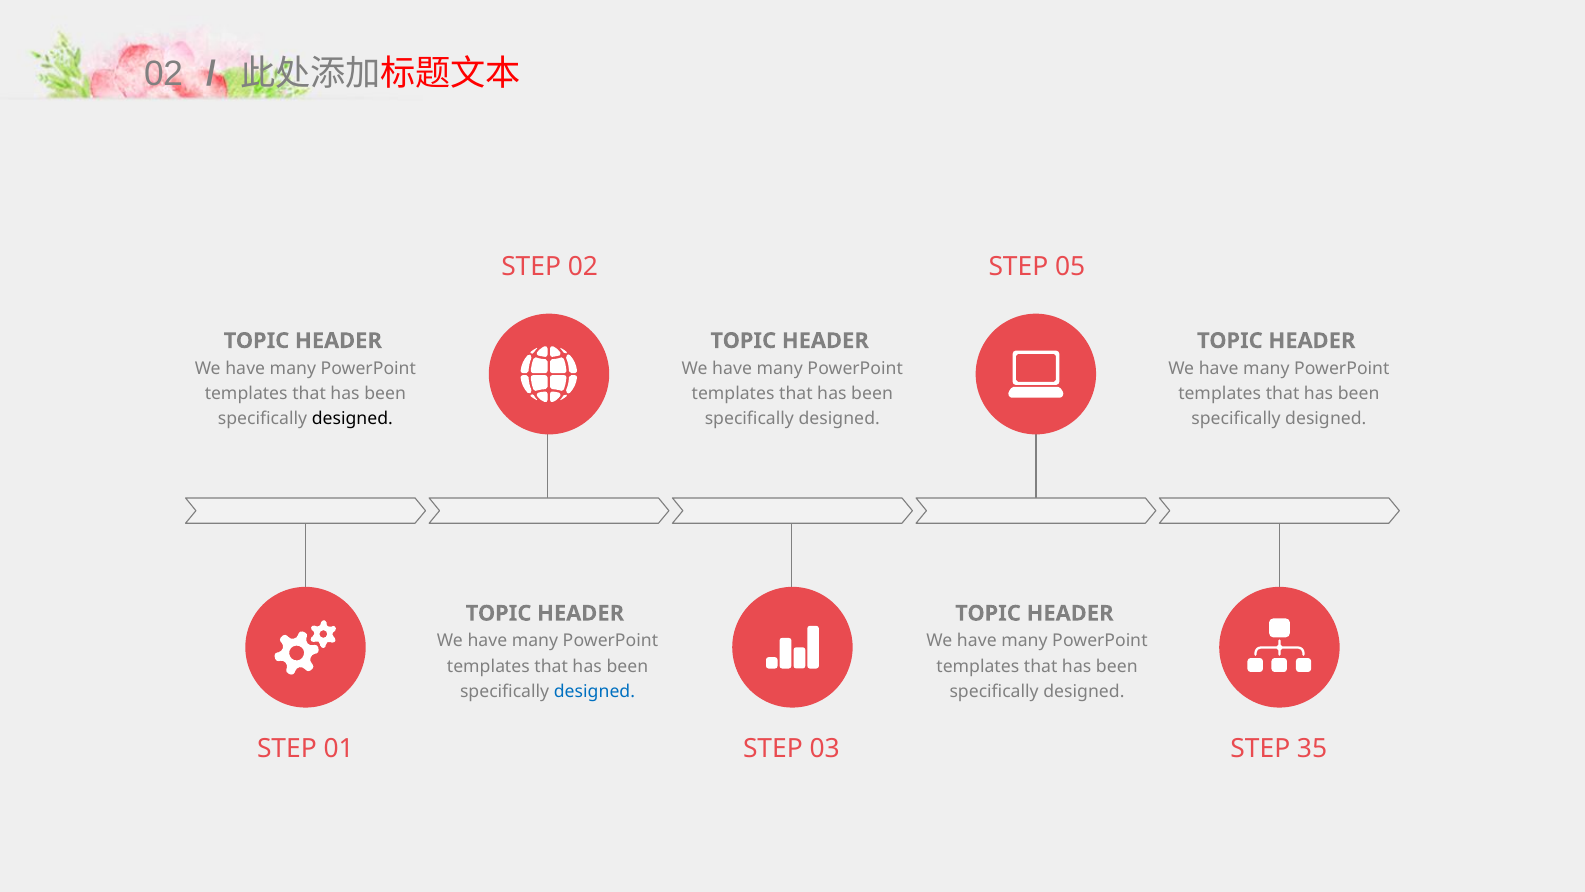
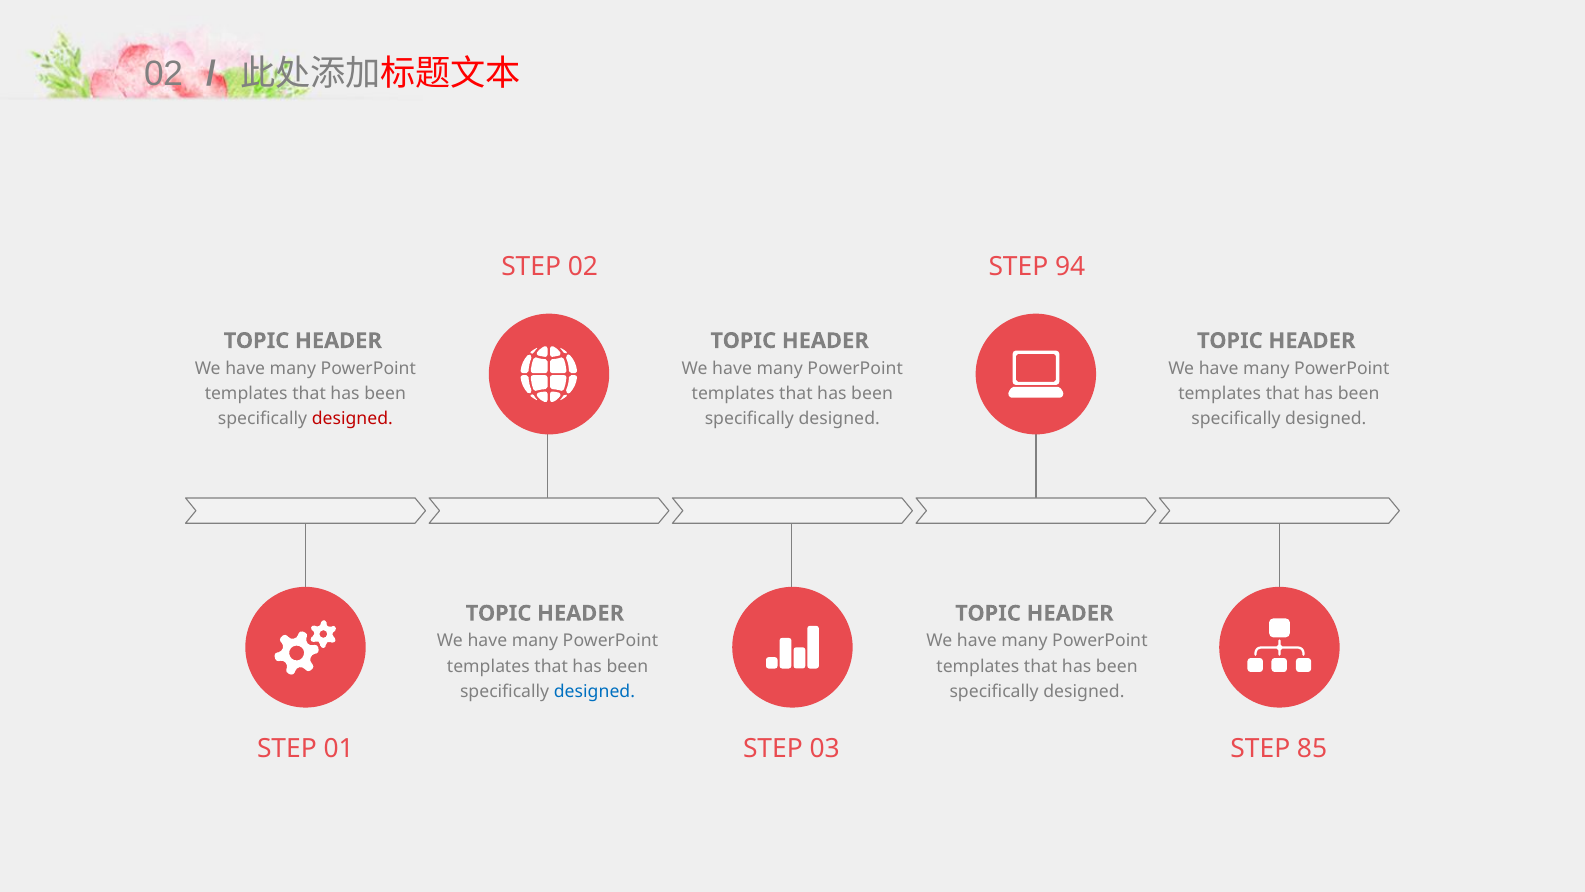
05: 05 -> 94 (1070, 267)
designed colour: black -> red (352, 419)
35: 35 -> 85 (1312, 748)
